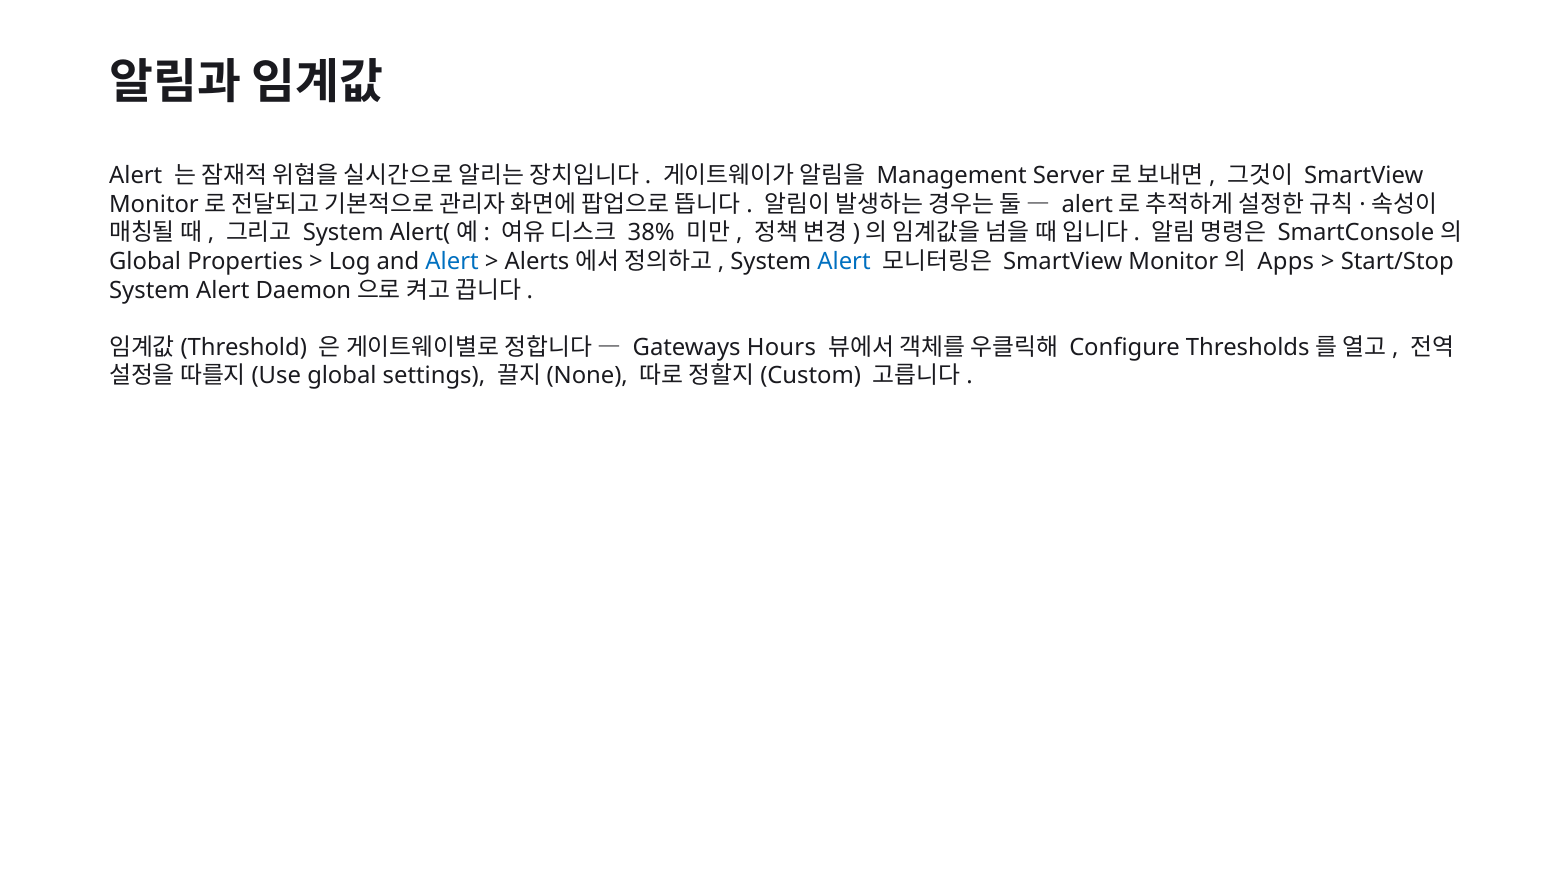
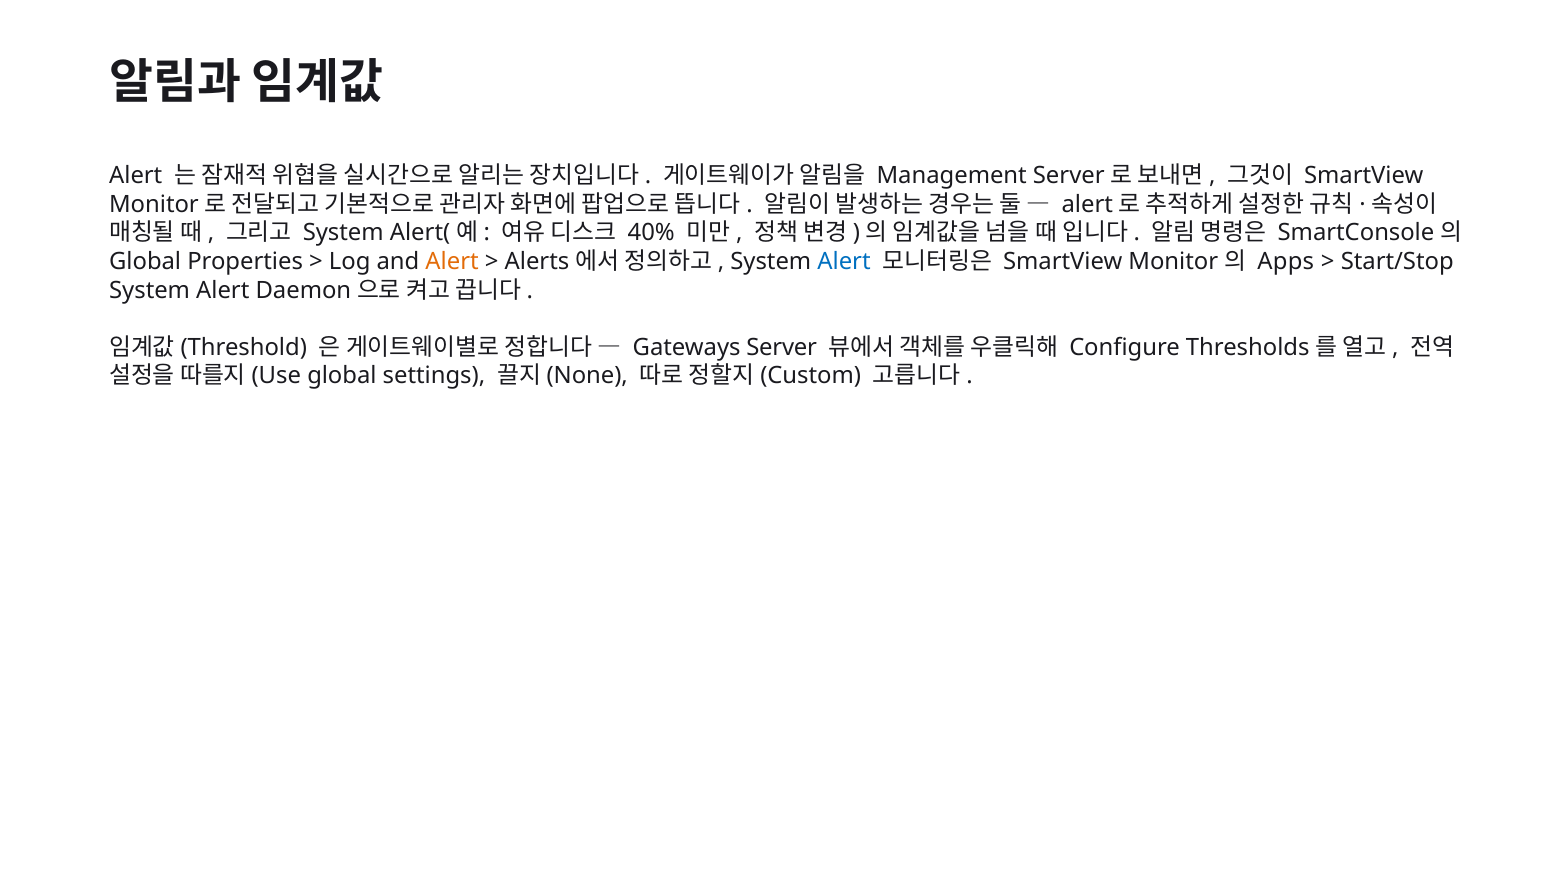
38%: 38% -> 40% (651, 233)
Alert colour: blue -> orange (452, 262)
Gateways Hours: Hours -> Server (782, 348)
